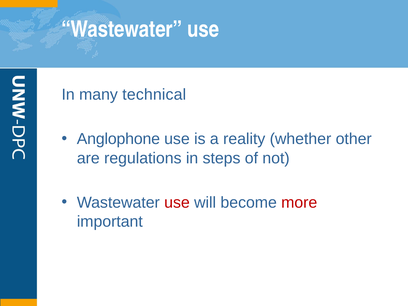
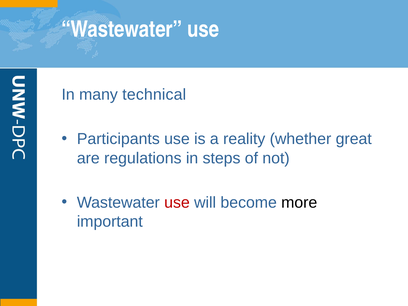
Anglophone: Anglophone -> Participants (118, 139)
other: other -> great (354, 139)
more colour: red -> black (299, 203)
